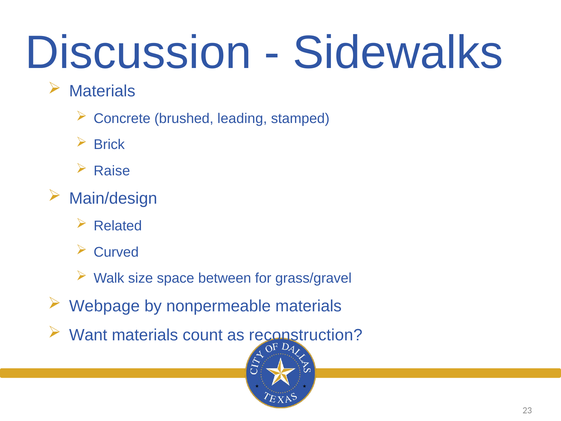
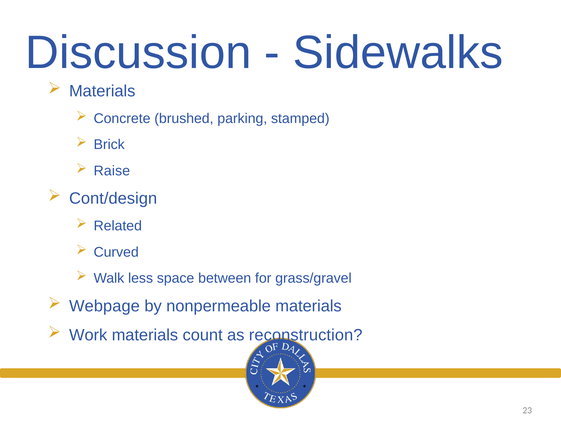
leading: leading -> parking (242, 118)
Main/design: Main/design -> Cont/design (113, 198)
size: size -> less (141, 278)
Want: Want -> Work (88, 335)
